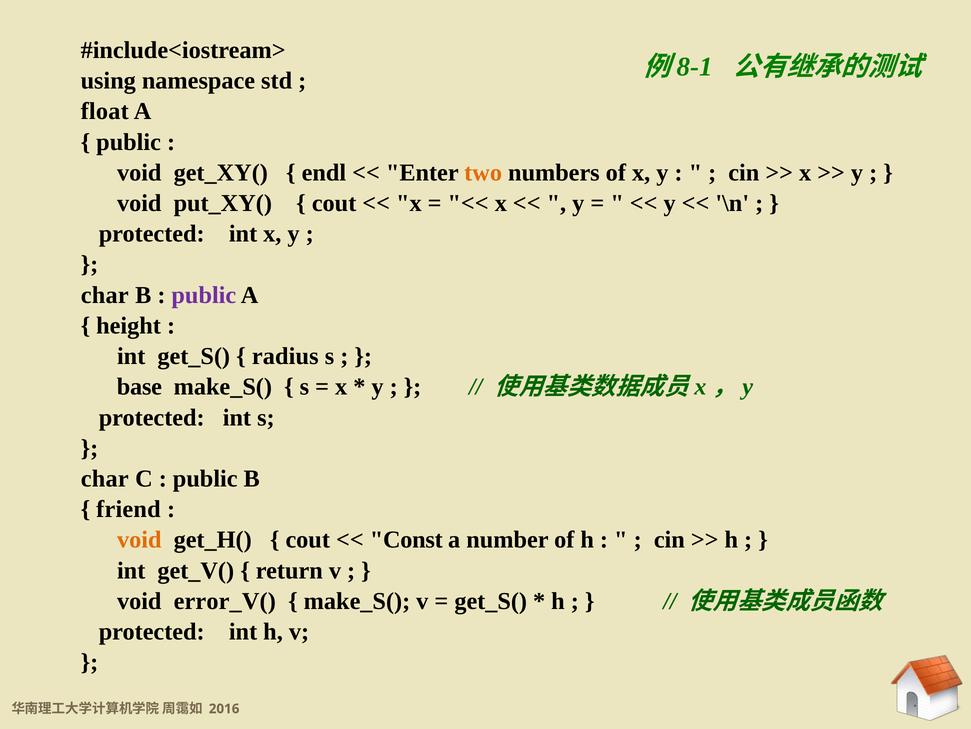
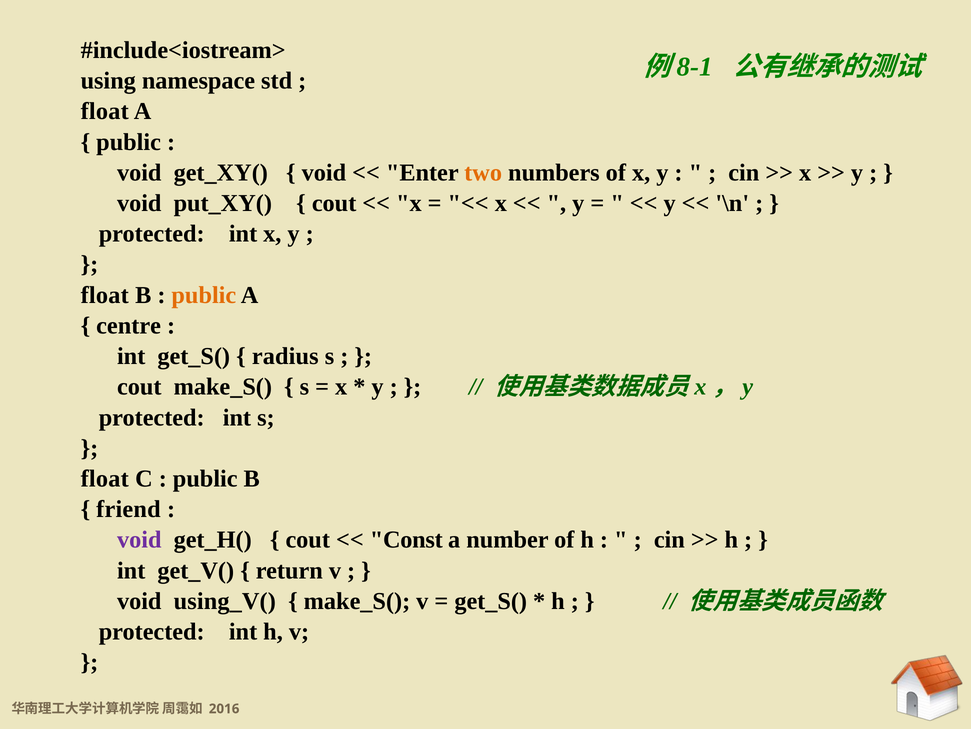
endl: endl -> void (324, 172)
char: char -> float (105, 295)
public colour: purple -> orange (204, 295)
height: height -> centre (129, 325)
base: base -> cout (139, 387)
char: char -> float (105, 478)
void colour: orange -> purple (139, 539)
error_V(: error_V( -> using_V( (225, 601)
